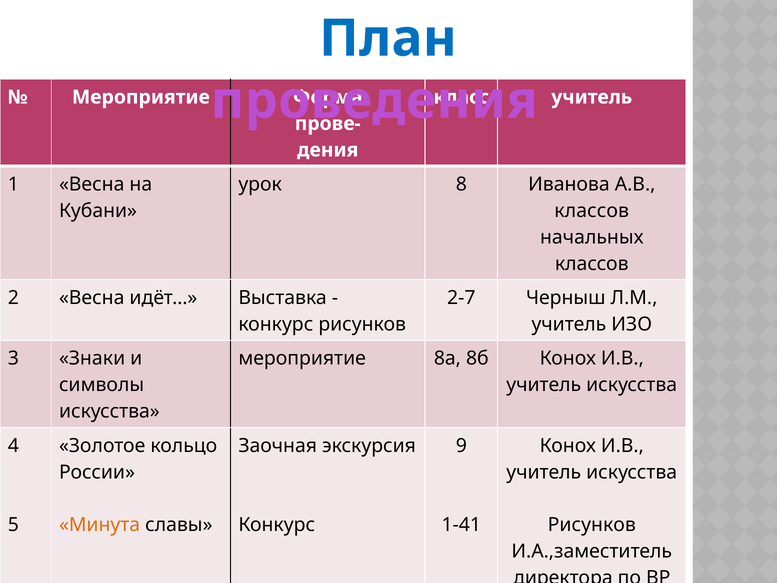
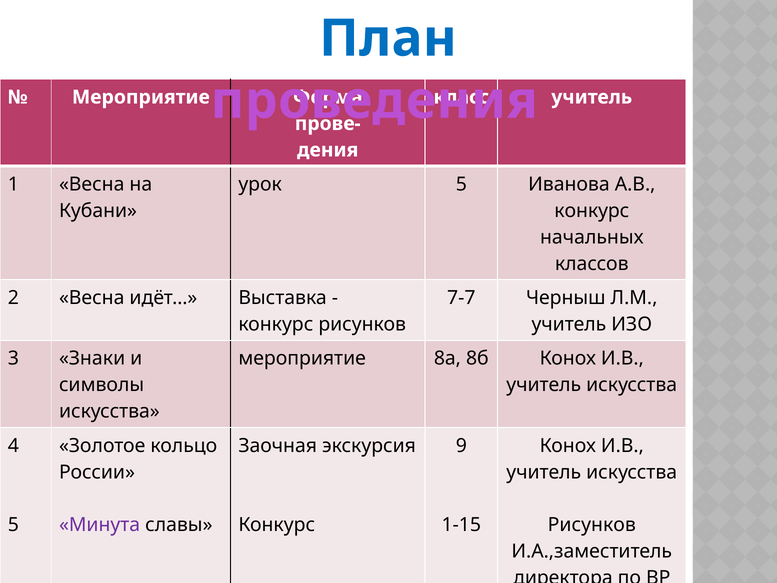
урок 8: 8 -> 5 (461, 184)
классов: классов -> конкурс (592, 211)
2-7: 2-7 -> 7-7 (461, 298)
Минута colour: orange -> purple (100, 525)
1-41: 1-41 -> 1-15 (461, 525)
